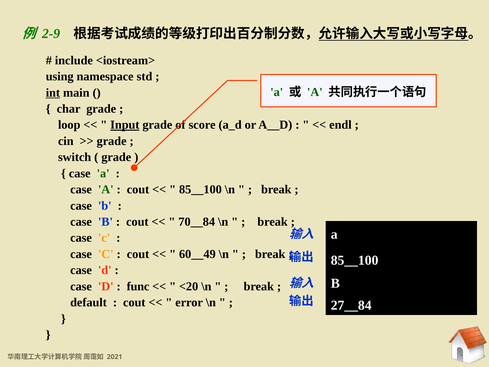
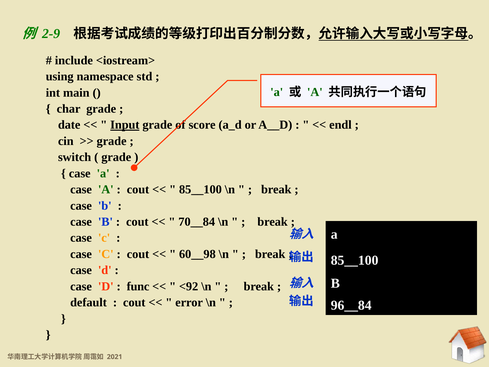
int underline: present -> none (53, 93)
loop: loop -> date (69, 125)
60__49: 60__49 -> 60__98 (197, 254)
<20: <20 -> <92 (189, 286)
27__84: 27__84 -> 96__84 (351, 305)
